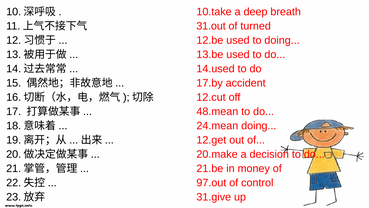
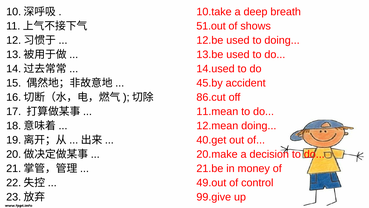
31.out: 31.out -> 51.out (211, 26)
turned: turned -> shows (256, 26)
17.by: 17.by -> 45.by (210, 83)
12.cut: 12.cut -> 86.cut (211, 97)
48.mean: 48.mean -> 11.mean (217, 111)
24.mean: 24.mean -> 12.mean (217, 126)
12.get: 12.get -> 40.get (211, 140)
97.out: 97.out -> 49.out (211, 182)
31.give: 31.give -> 99.give (214, 197)
